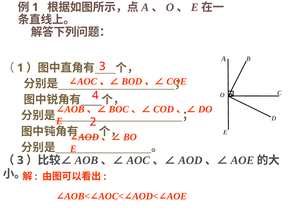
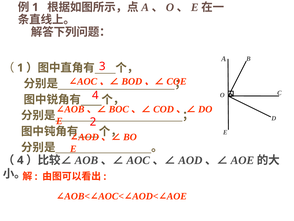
3: 3 -> 4 (20, 160)
